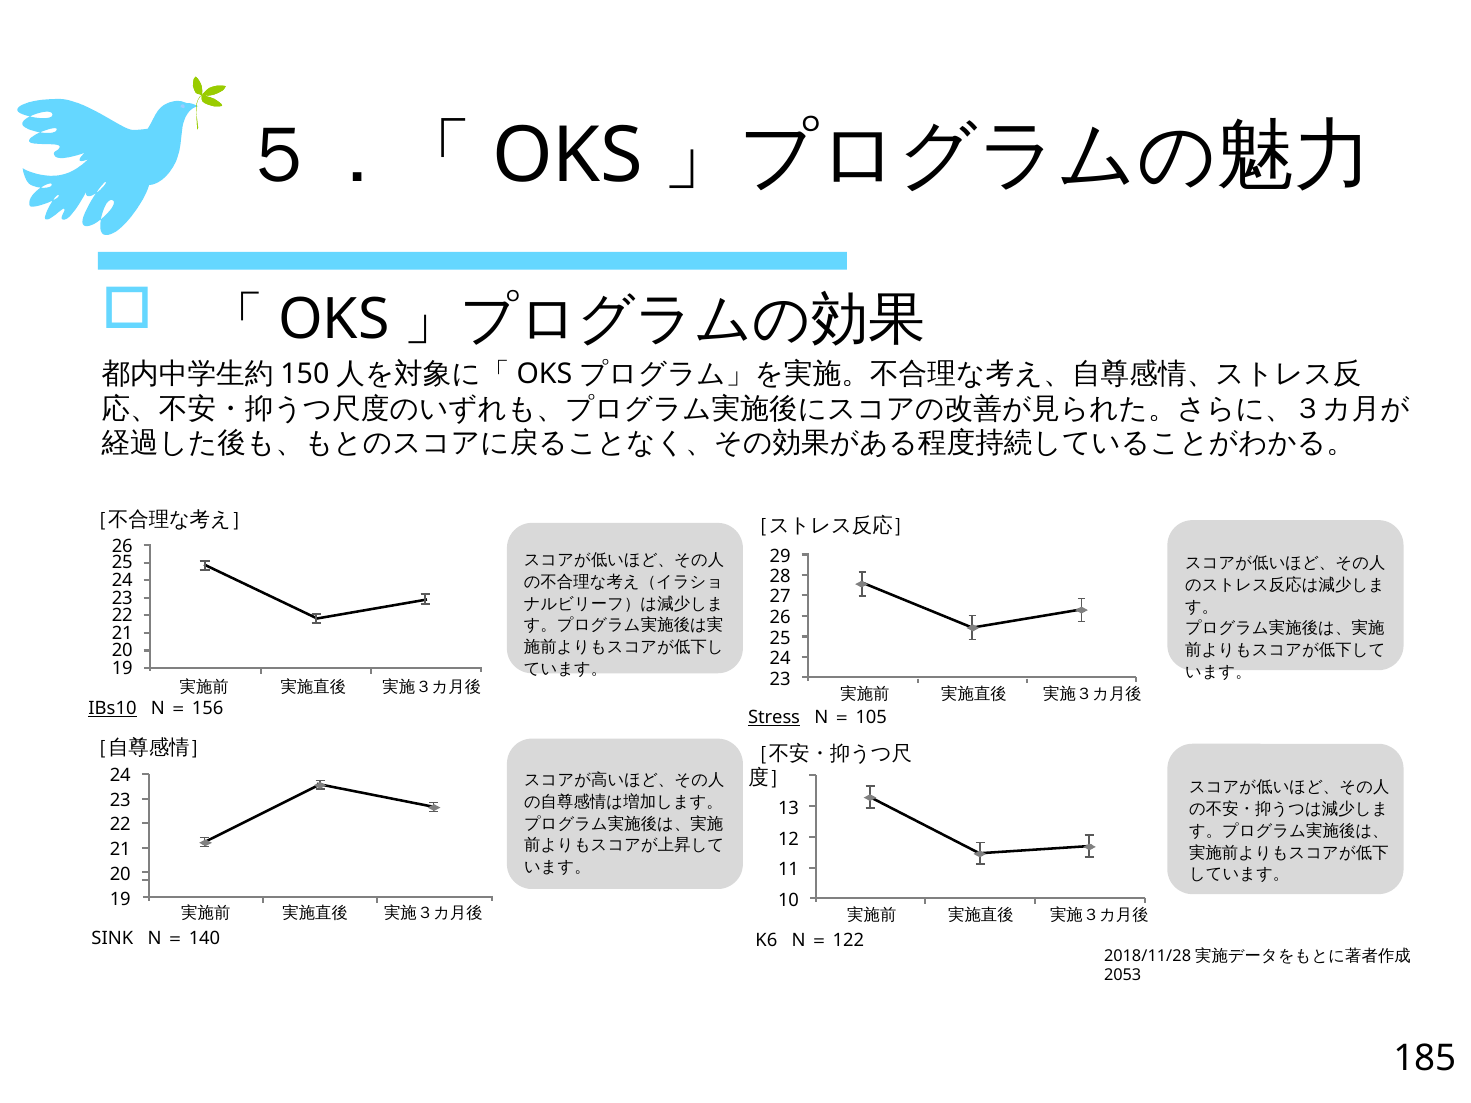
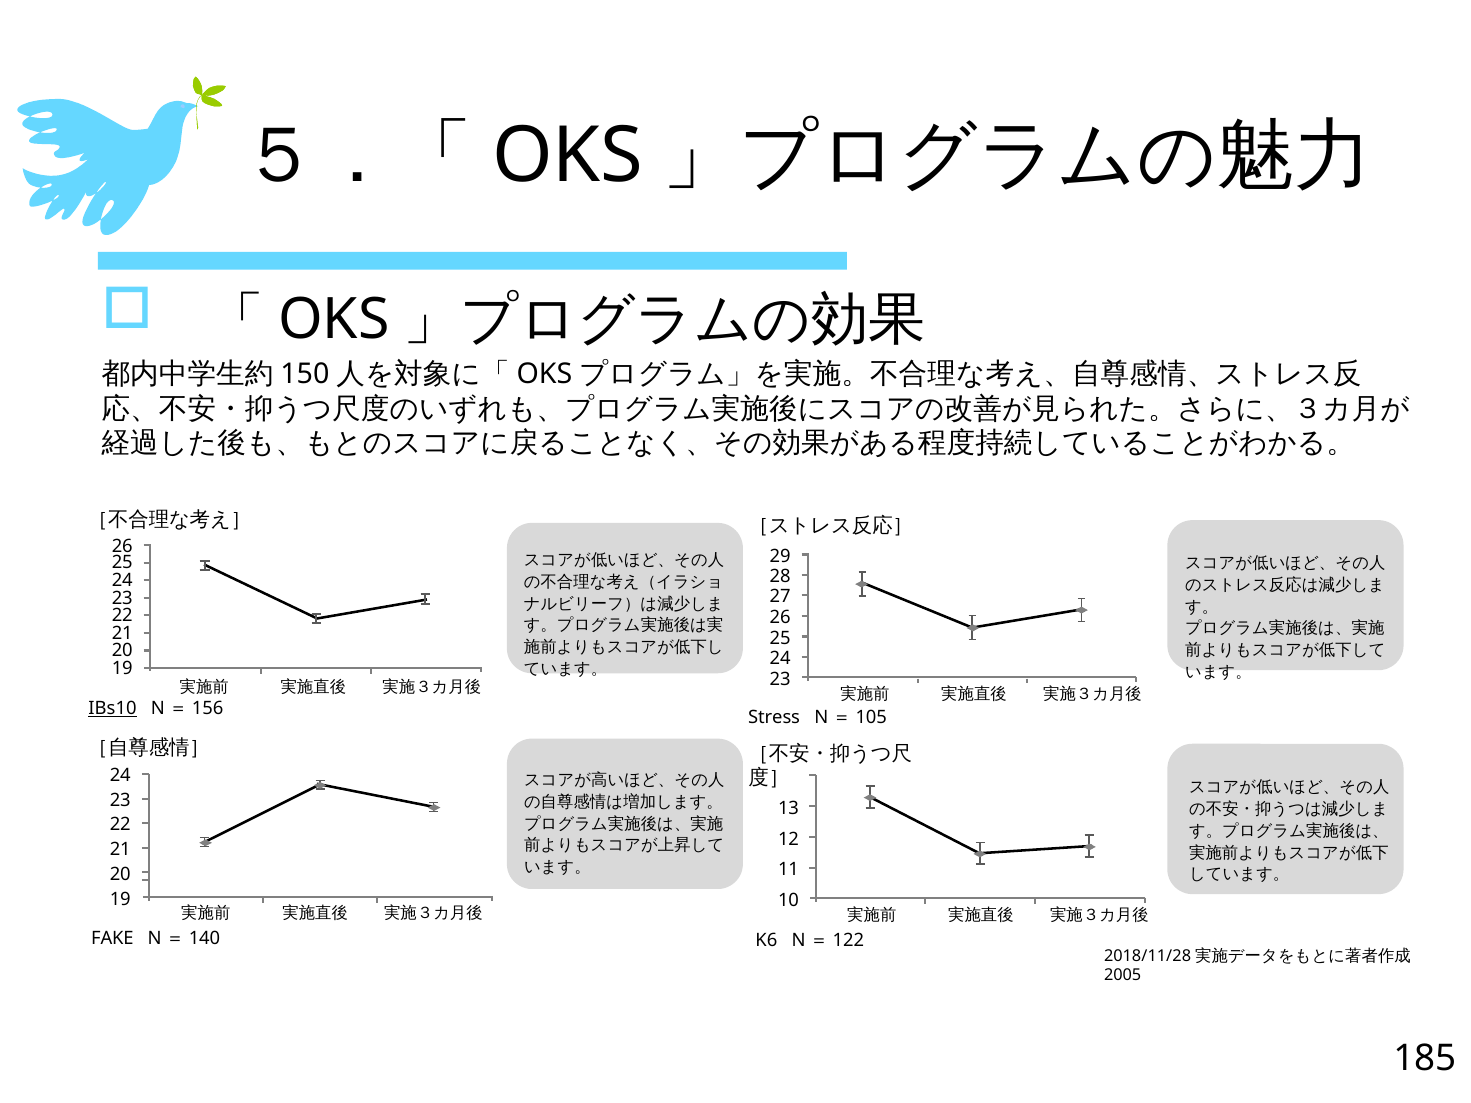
Stress underline: present -> none (774, 717)
SINK: SINK -> FAKE (112, 938)
2053: 2053 -> 2005 (1123, 976)
